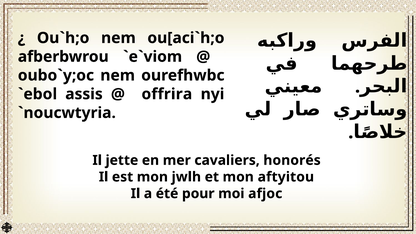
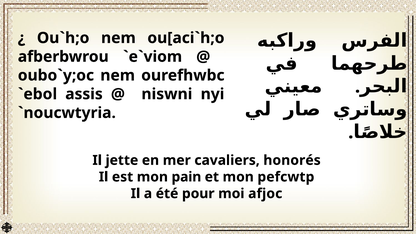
offrira: offrira -> niswni (167, 94)
jwlh: jwlh -> pain (186, 177)
aftyitou: aftyitou -> pefcwtp (286, 177)
